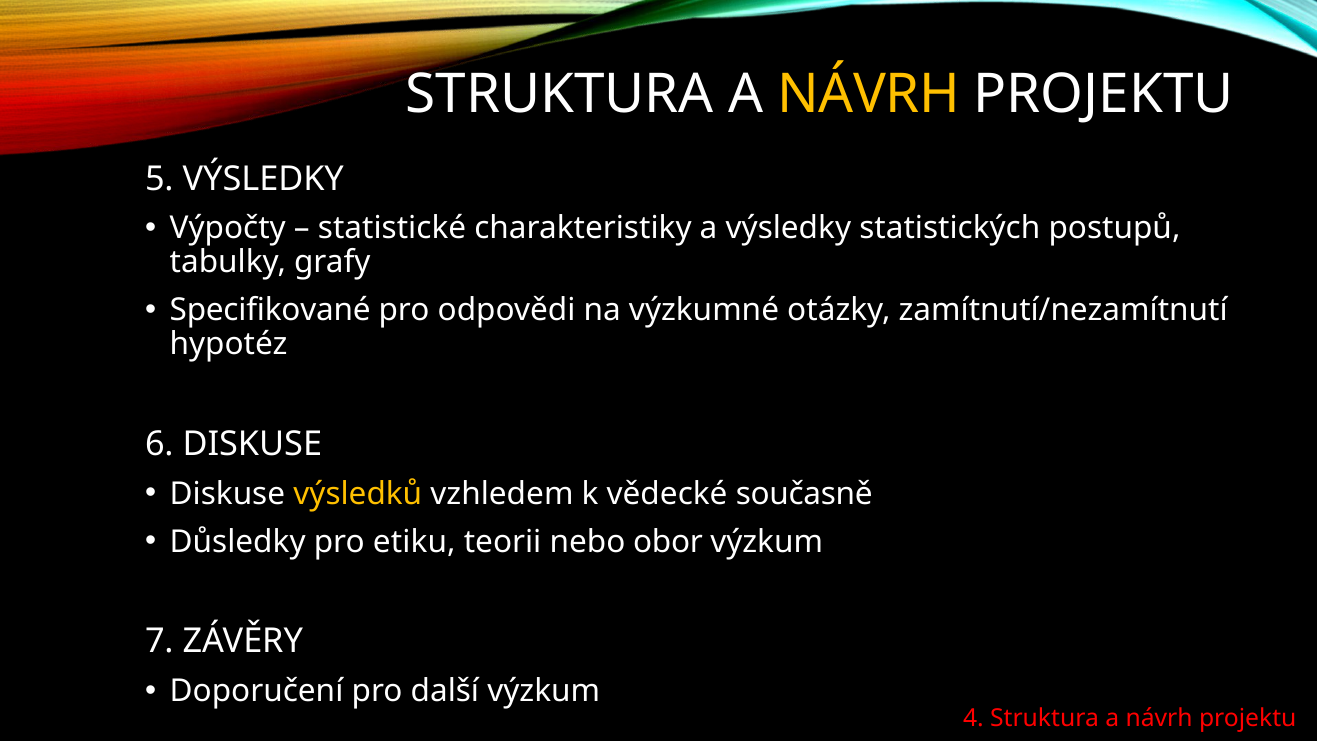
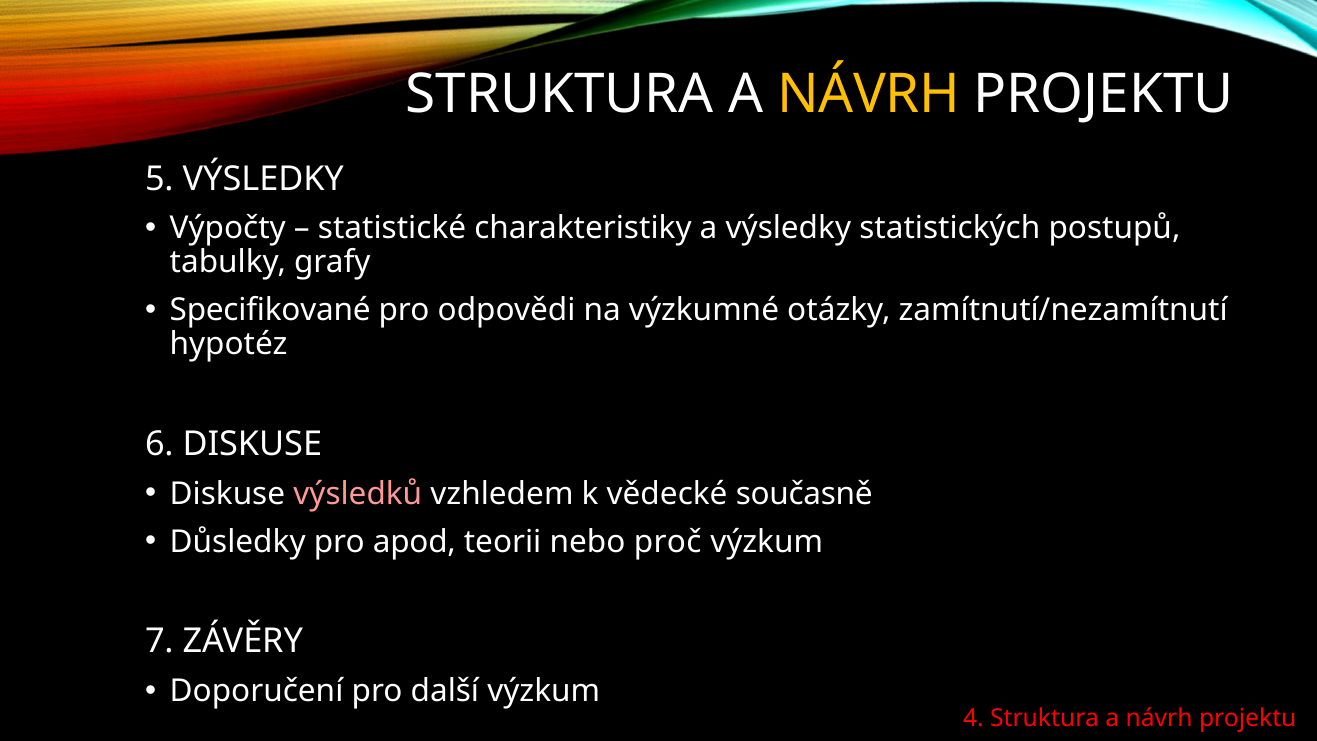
výsledků colour: yellow -> pink (358, 494)
etiku: etiku -> apod (414, 542)
obor: obor -> proč (668, 542)
